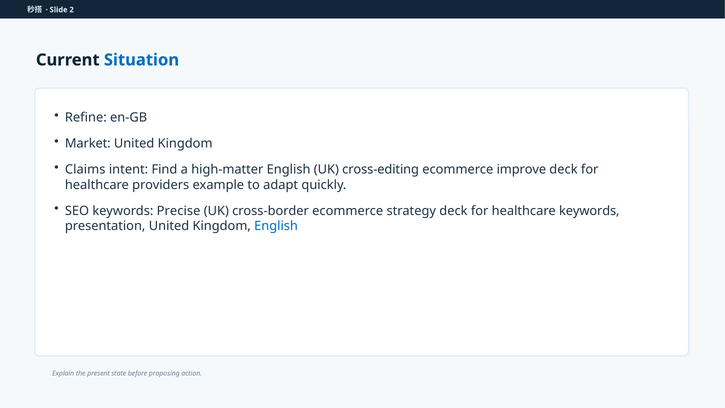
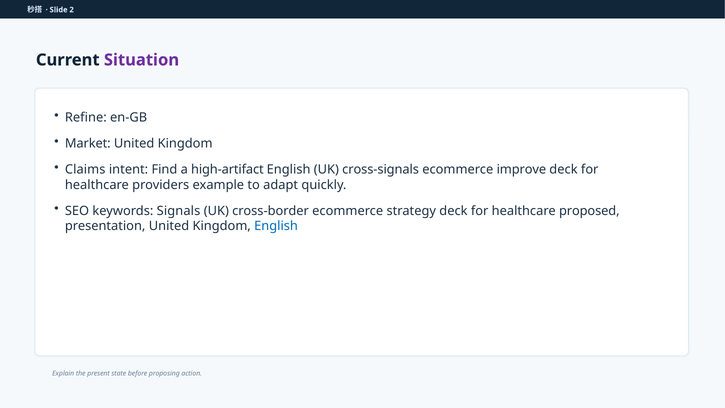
Situation colour: blue -> purple (141, 60)
high-matter: high-matter -> high-artifact (227, 169)
cross-editing: cross-editing -> cross-signals (381, 169)
Precise: Precise -> Signals (179, 211)
healthcare keywords: keywords -> proposed (589, 211)
